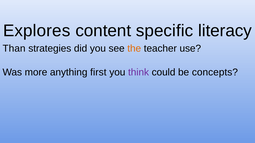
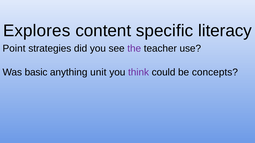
Than: Than -> Point (14, 49)
the colour: orange -> purple (134, 49)
more: more -> basic (36, 72)
first: first -> unit (98, 72)
